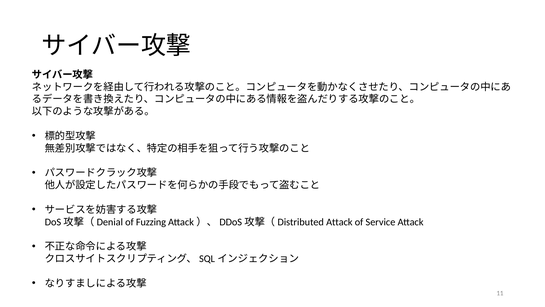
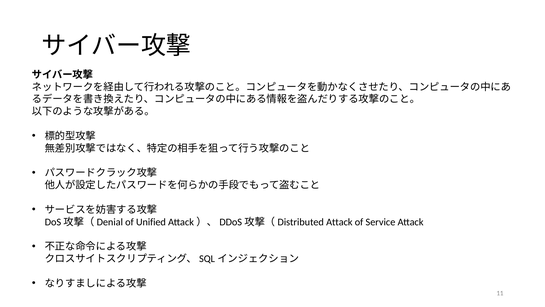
Fuzzing: Fuzzing -> Unified (151, 222)
